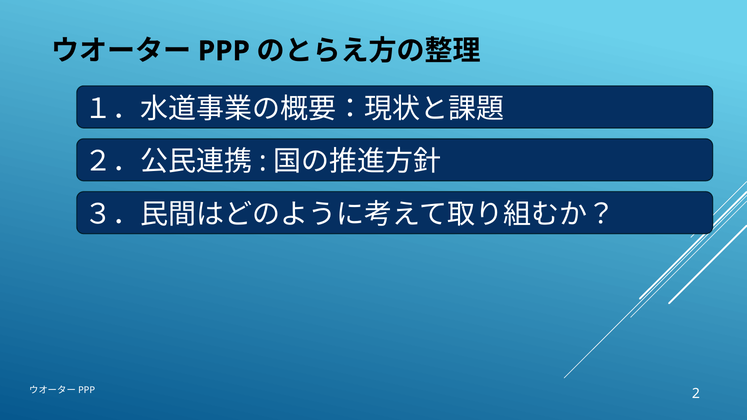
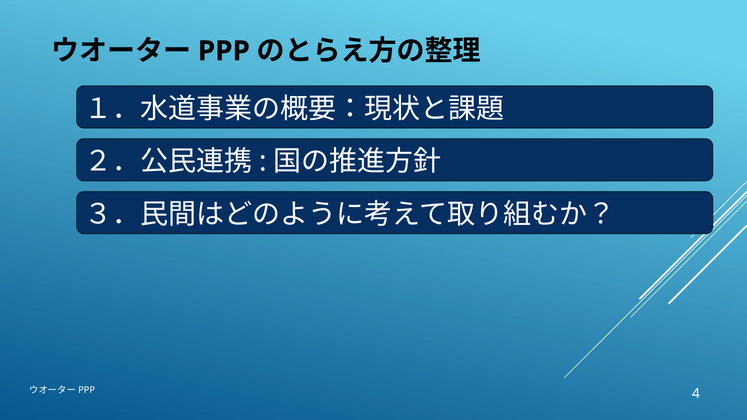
2: 2 -> 4 (696, 394)
